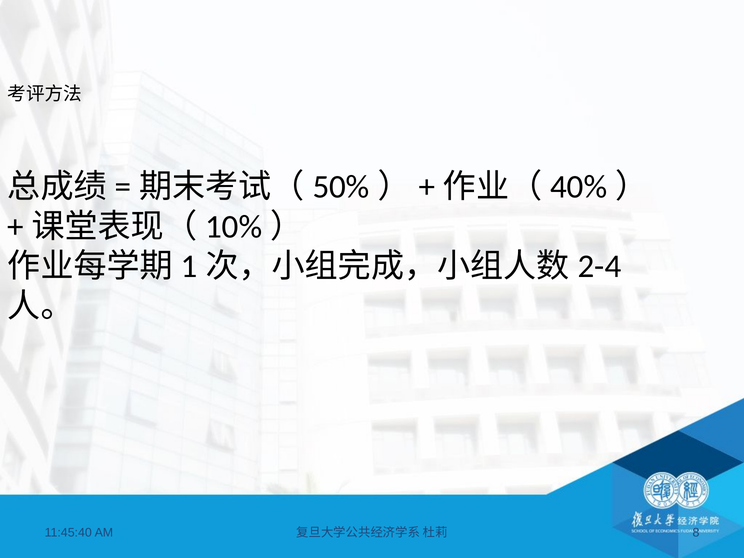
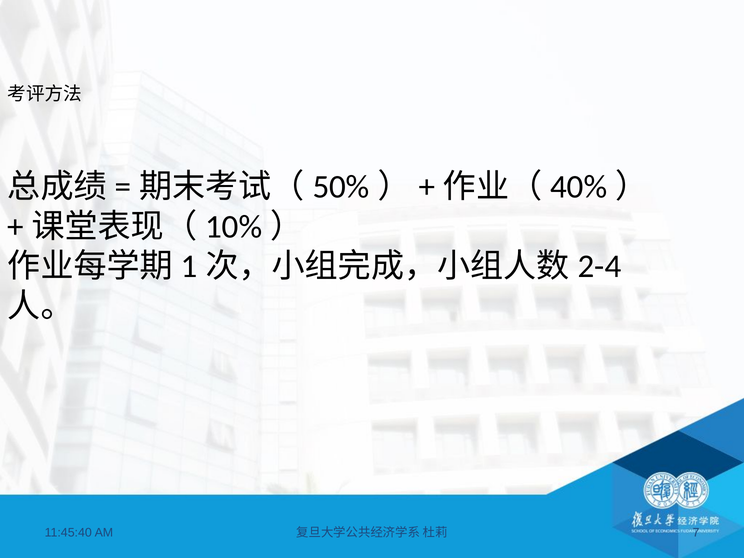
8: 8 -> 7 (696, 533)
